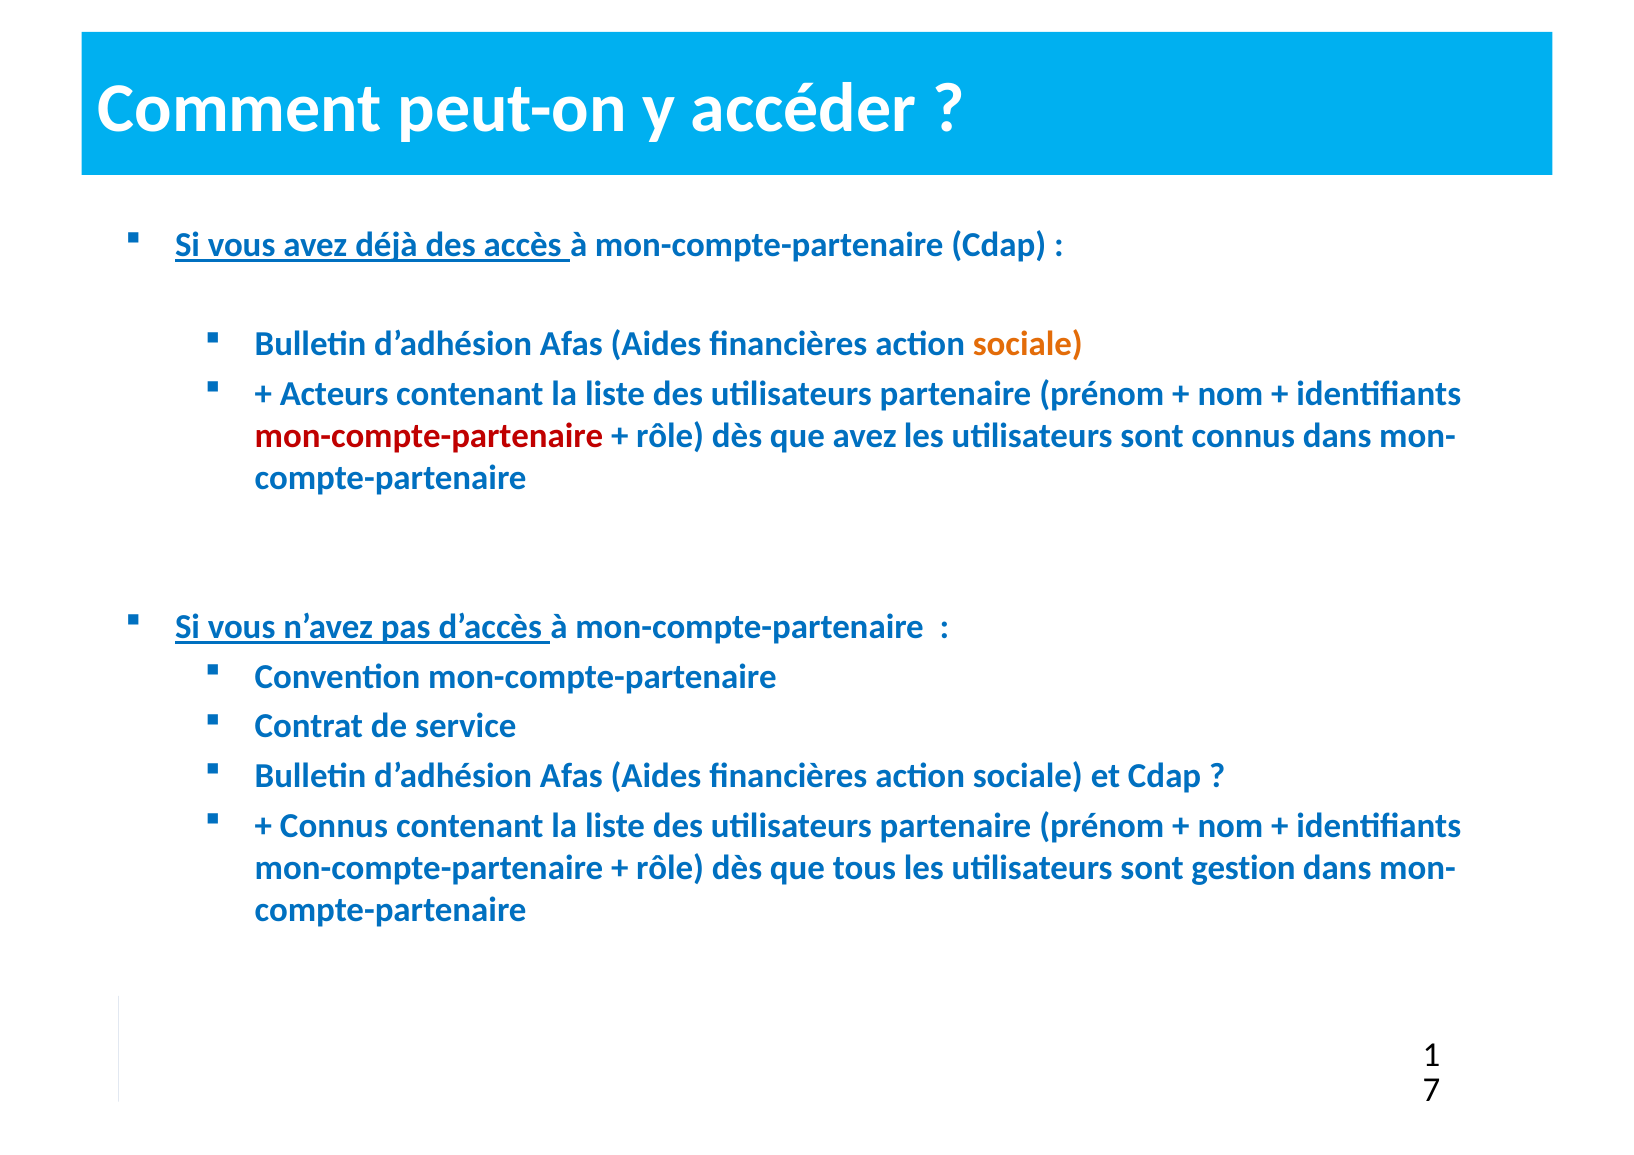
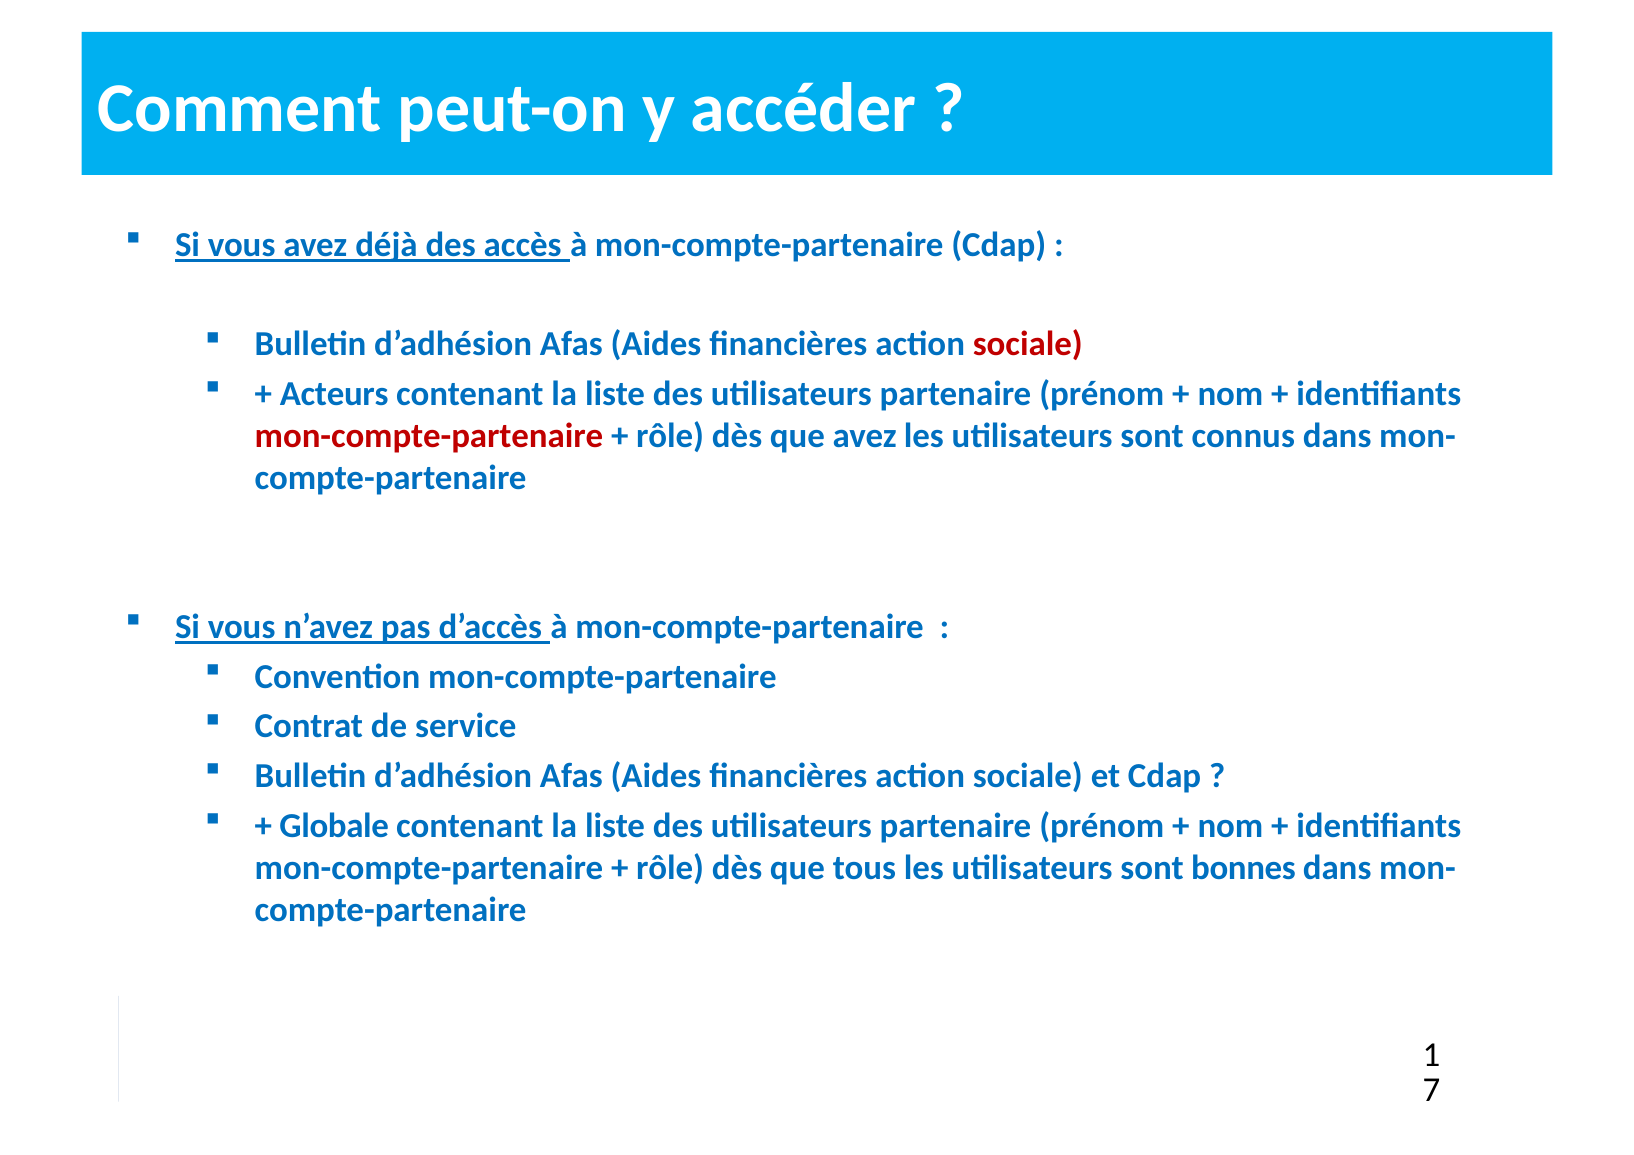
sociale colour: orange -> red (1028, 344)
Connus: Connus -> Globale (334, 826)
gestion: gestion -> bonnes (1243, 867)
